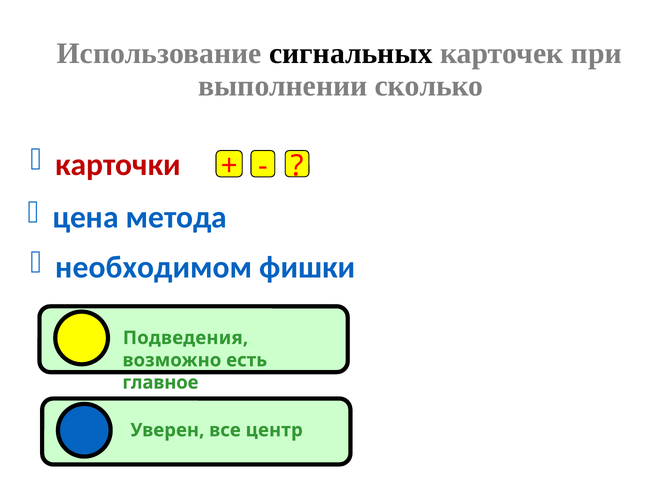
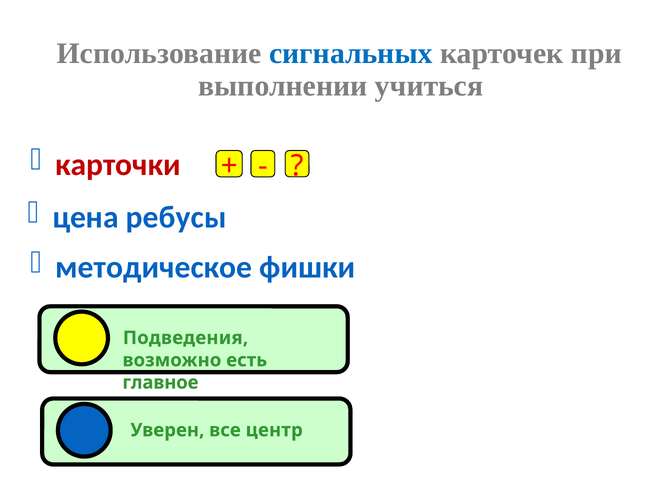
сигнальных colour: black -> blue (351, 54)
сколько: сколько -> учиться (429, 86)
метода: метода -> ребусы (176, 217)
необходимом: необходимом -> методическое (154, 267)
